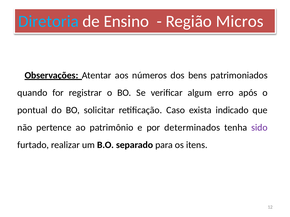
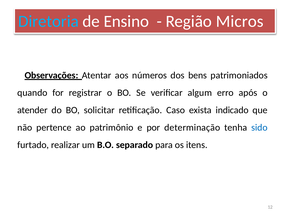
pontual: pontual -> atender (32, 110)
determinados: determinados -> determinação (192, 128)
sido colour: purple -> blue (259, 128)
